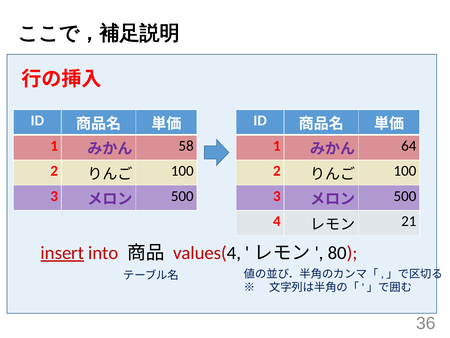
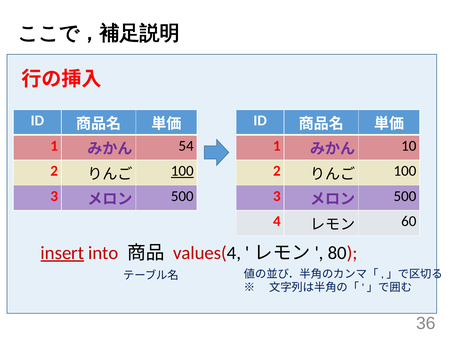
58: 58 -> 54 (186, 146)
64: 64 -> 10 (409, 146)
100 underline: none -> present (182, 171)
21: 21 -> 60 (409, 221)
